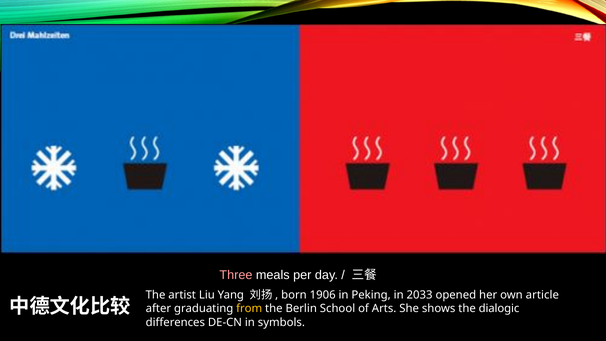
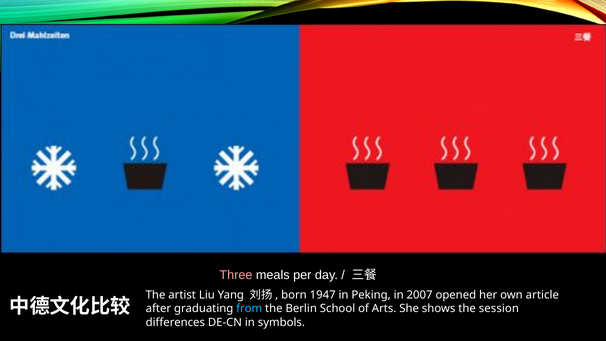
1906: 1906 -> 1947 (323, 295)
2033: 2033 -> 2007 (420, 295)
from colour: yellow -> light blue (249, 309)
dialogic: dialogic -> session (499, 309)
